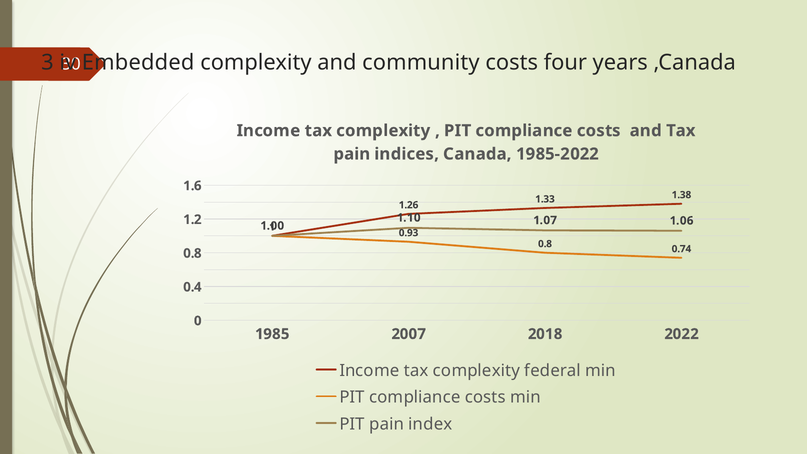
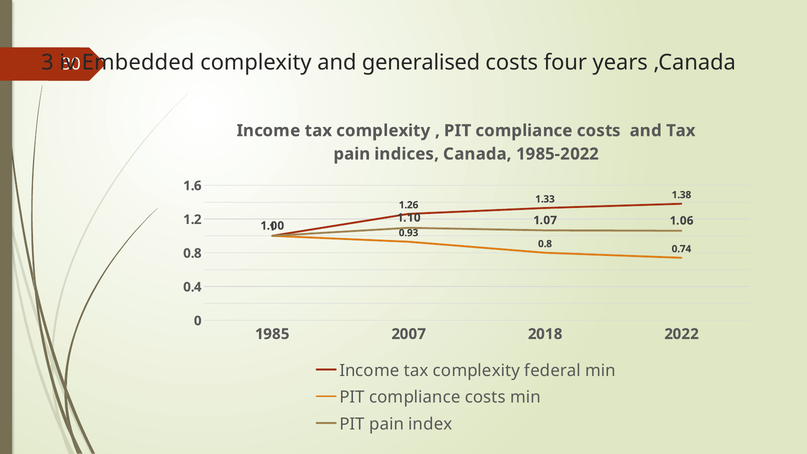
community: community -> generalised (421, 63)
